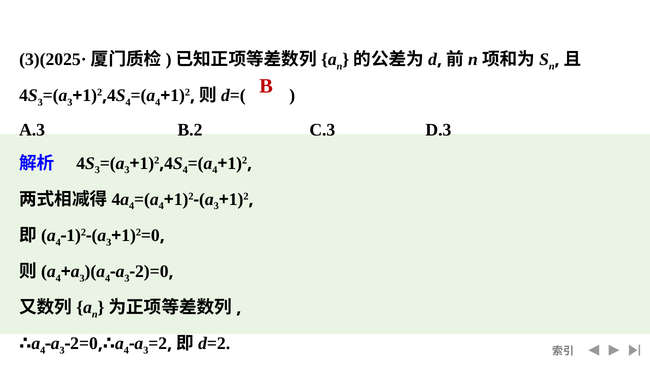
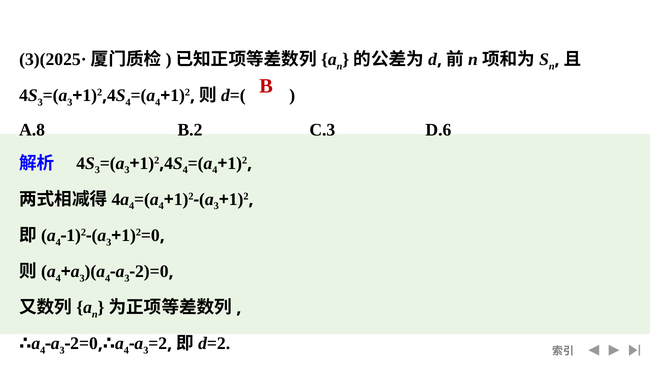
A.3: A.3 -> A.8 (32, 130)
D.3: D.3 -> D.6 (438, 130)
